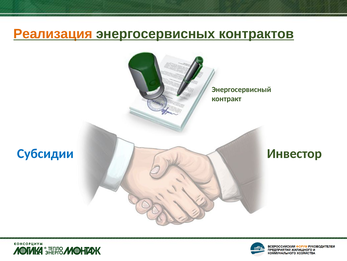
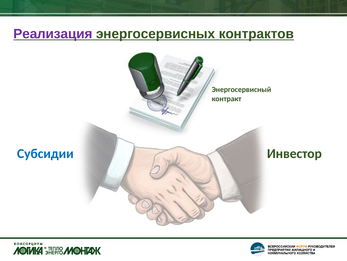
Реализация colour: orange -> purple (53, 34)
